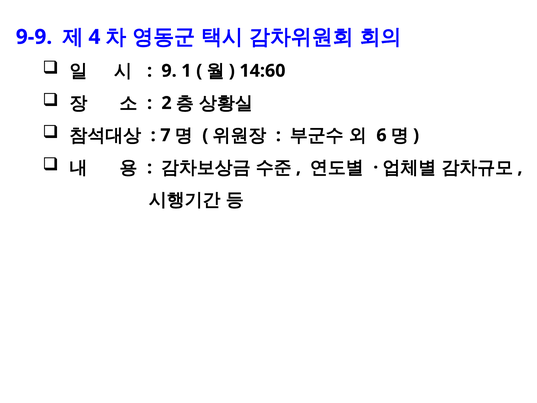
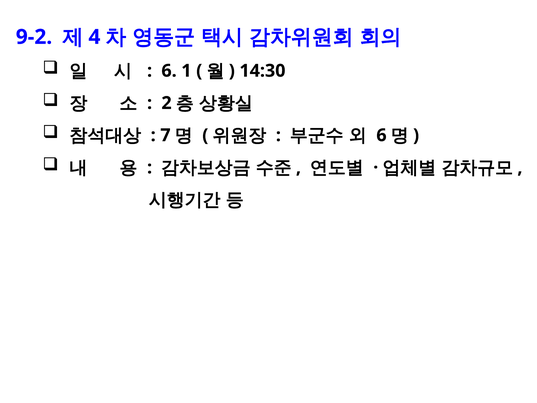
9-9: 9-9 -> 9-2 (34, 37)
9: 9 -> 6 (169, 71)
14:60: 14:60 -> 14:30 (262, 71)
